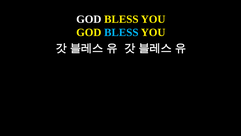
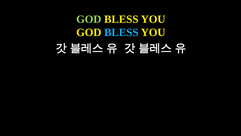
GOD colour: white -> light green (89, 19)
